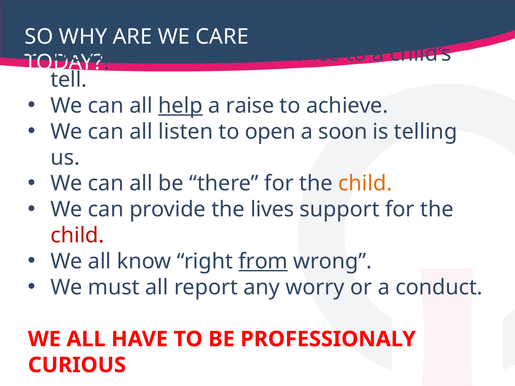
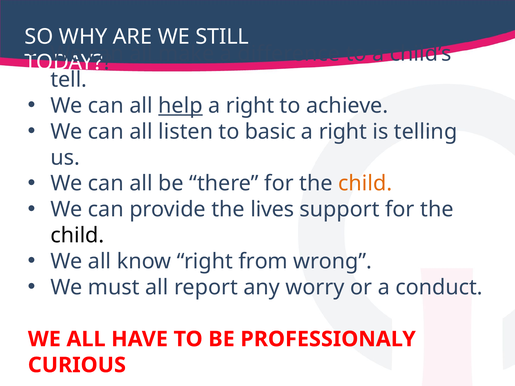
CARE: CARE -> STILL (222, 37)
raise: raise -> right (250, 106)
open: open -> basic (270, 132)
soon: soon -> right (343, 132)
child colour: red -> black (77, 236)
from underline: present -> none (263, 261)
